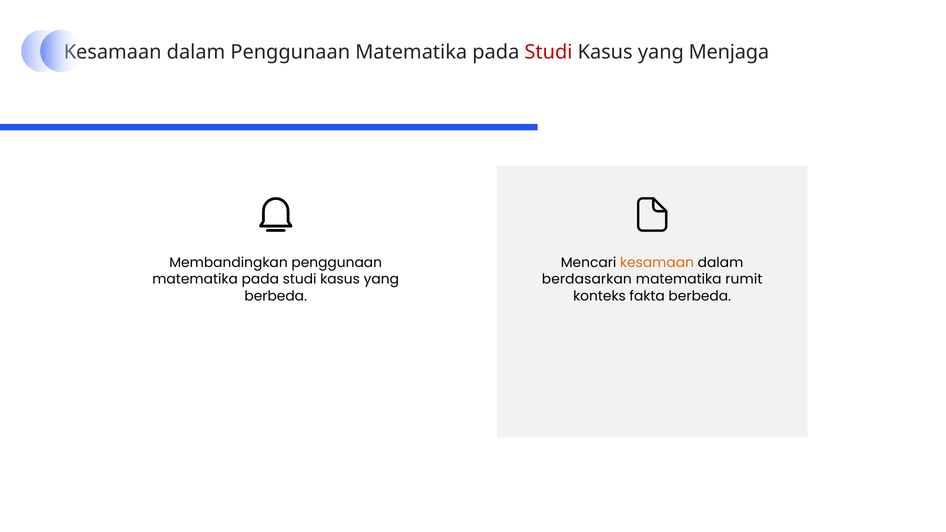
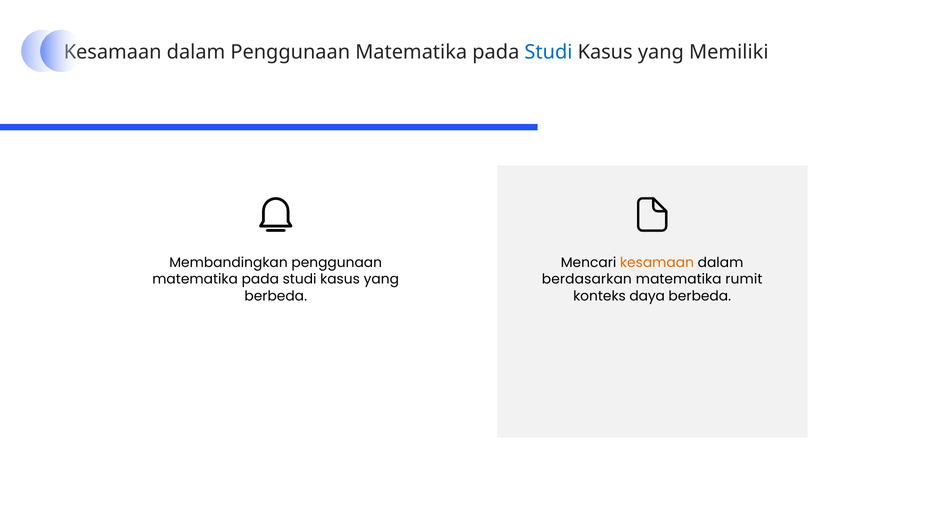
Studi colour: red -> blue (548, 52)
Menjaga: Menjaga -> Memiliki (729, 52)
fakta: fakta -> daya (647, 296)
